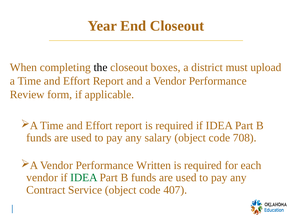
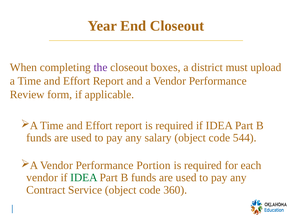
the colour: black -> purple (101, 67)
708: 708 -> 544 (245, 138)
Written: Written -> Portion (154, 165)
407: 407 -> 360 (175, 190)
